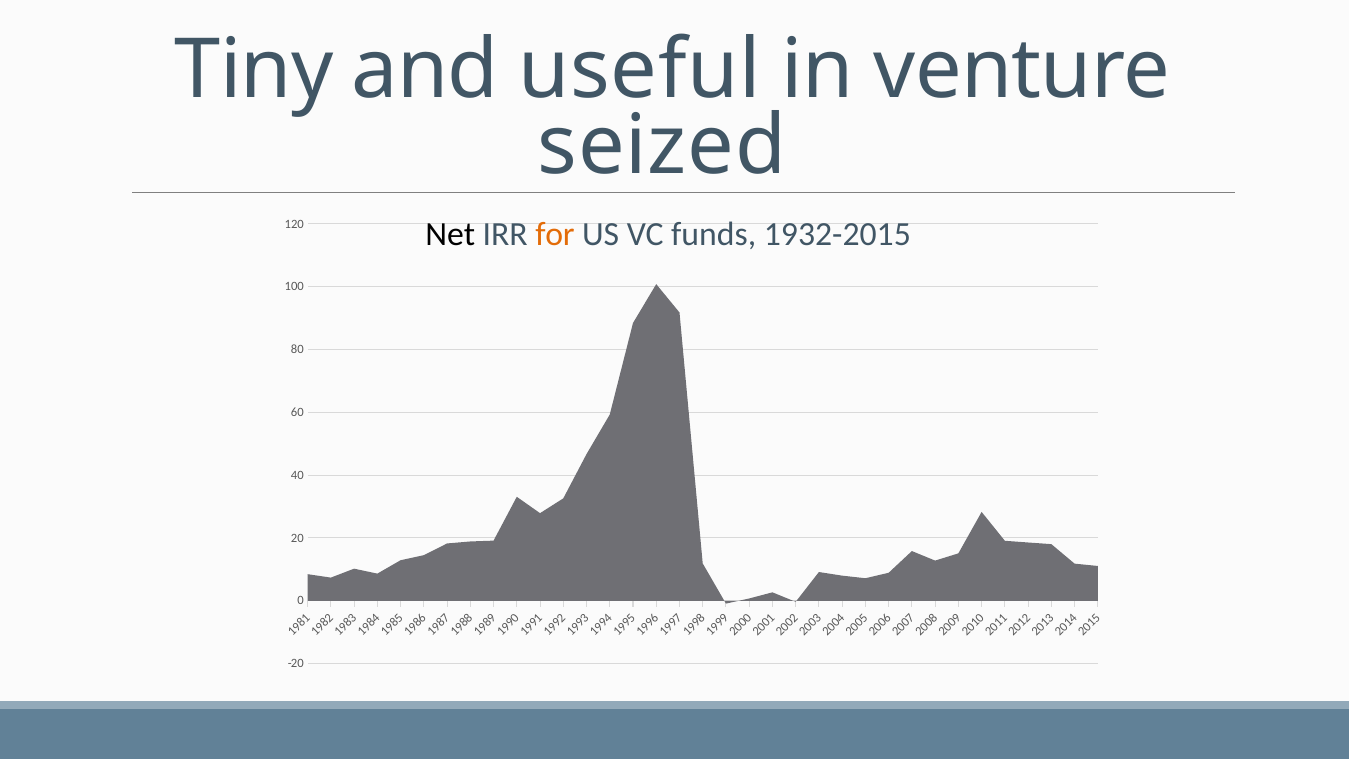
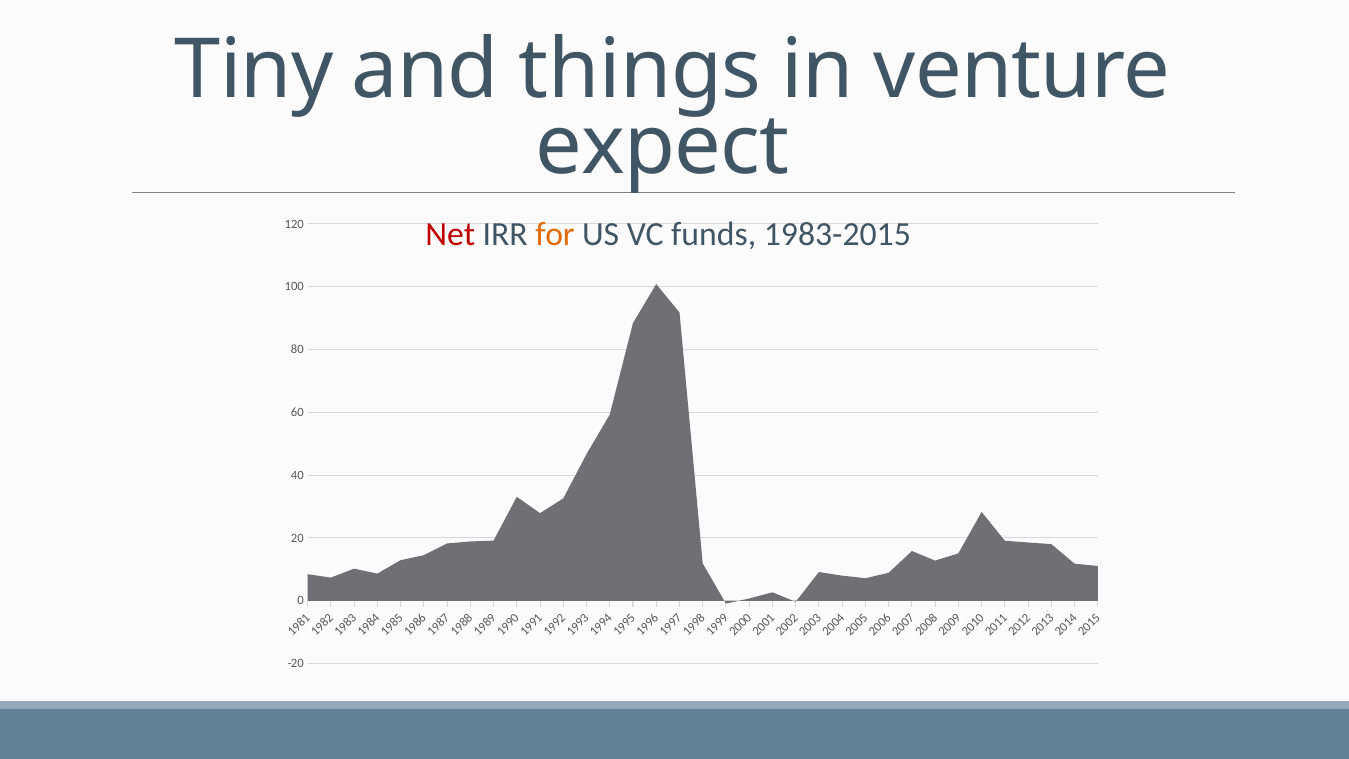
useful: useful -> things (640, 70)
seized: seized -> expect (663, 146)
Net colour: black -> red (450, 235)
1932-2015: 1932-2015 -> 1983-2015 (837, 235)
